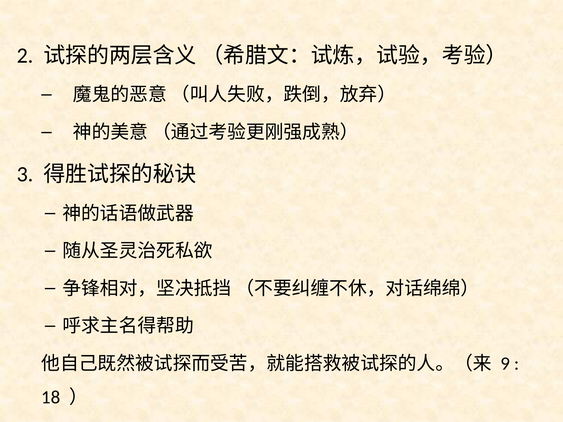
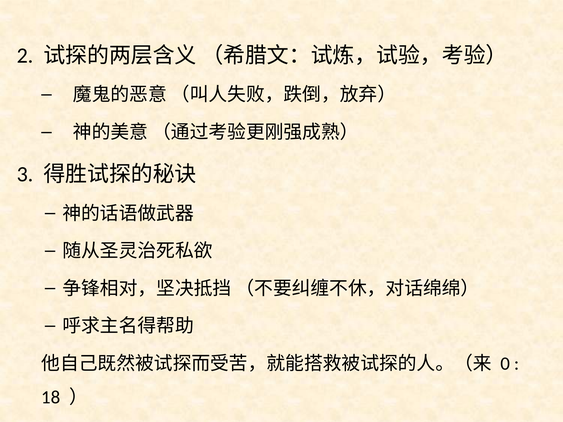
9: 9 -> 0 (505, 364)
